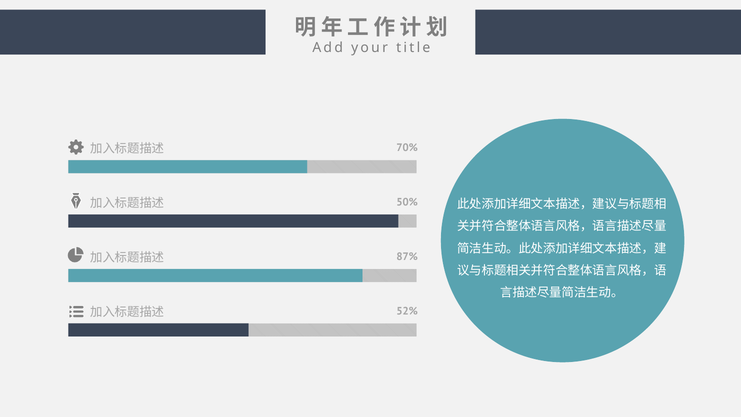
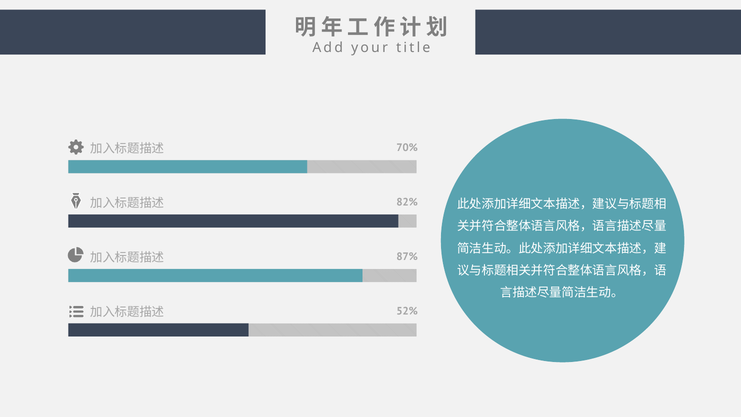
50%: 50% -> 82% (407, 202)
